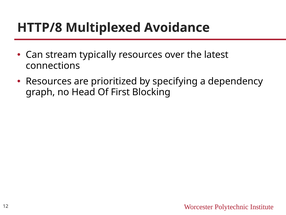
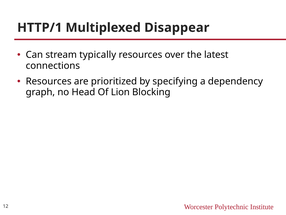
HTTP/8: HTTP/8 -> HTTP/1 (40, 28)
Avoidance: Avoidance -> Disappear (177, 28)
First: First -> Lion (120, 92)
